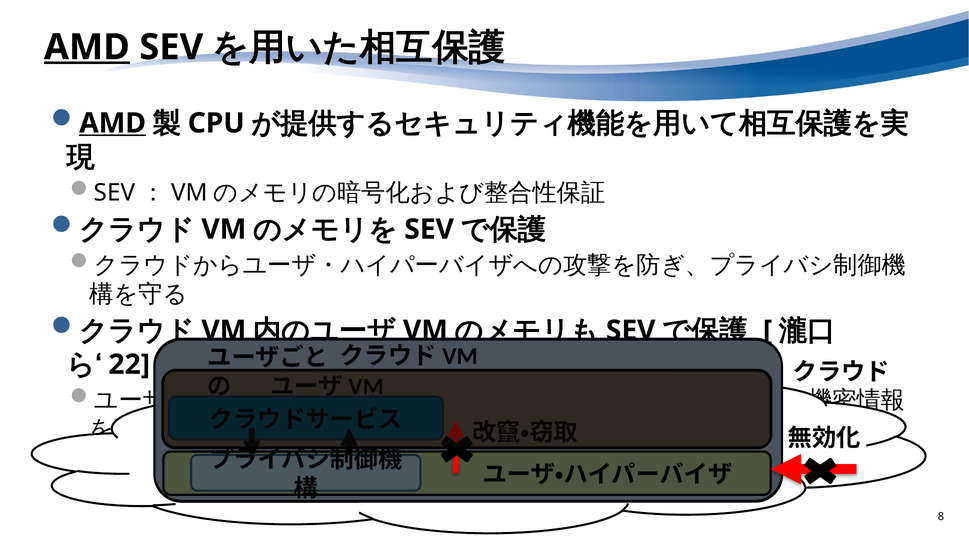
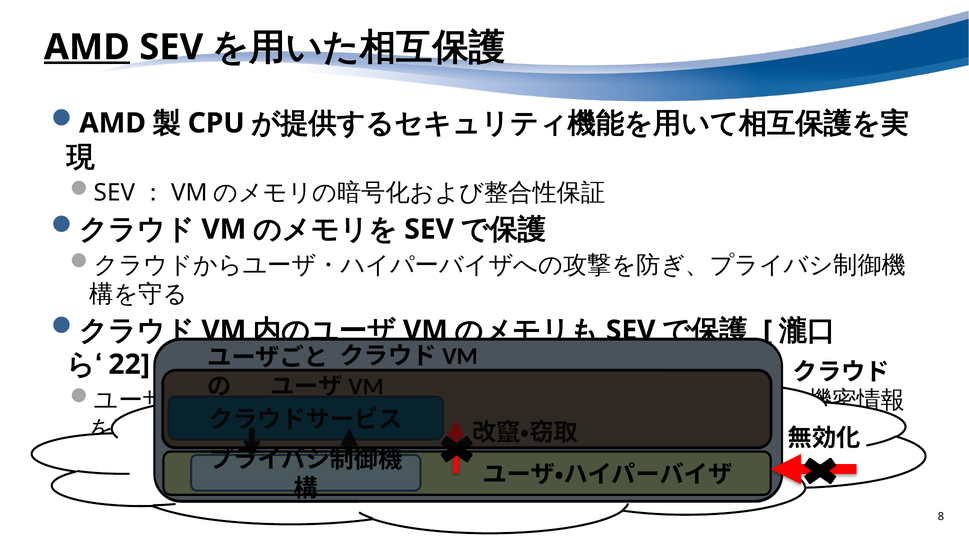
AMD underline: present -> none (113, 123)
